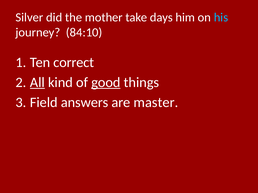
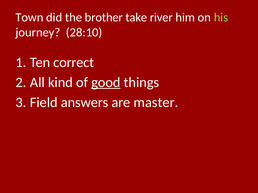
Silver: Silver -> Town (29, 17)
mother: mother -> brother (104, 17)
days: days -> river (161, 17)
his colour: light blue -> light green (221, 17)
84:10: 84:10 -> 28:10 (84, 32)
All underline: present -> none (37, 83)
